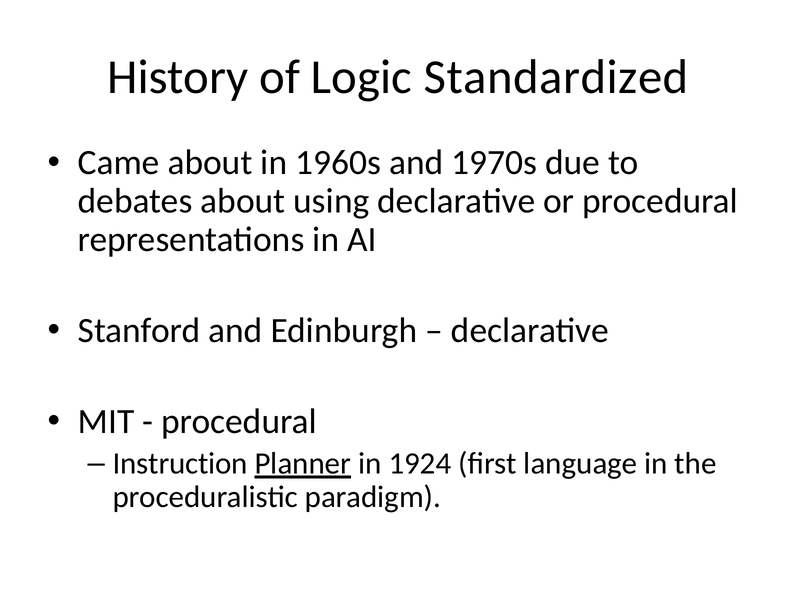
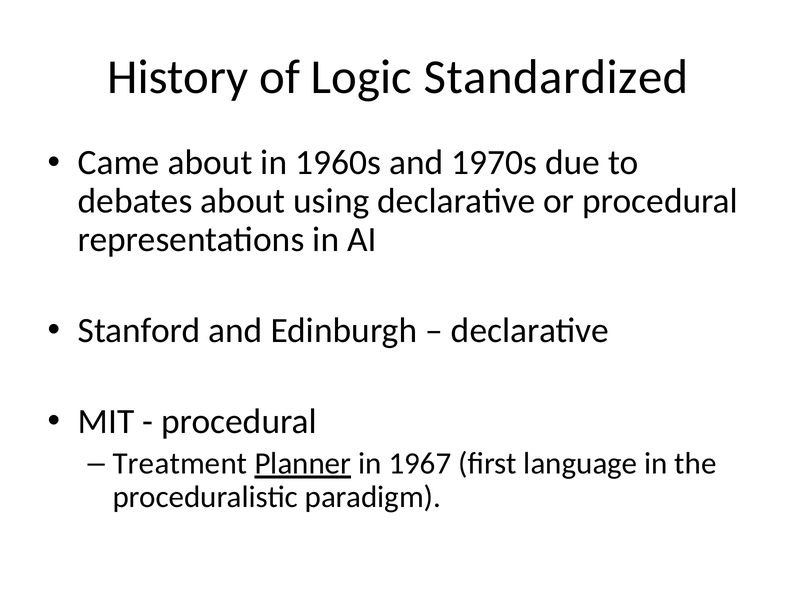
Instruction: Instruction -> Treatment (180, 463)
1924: 1924 -> 1967 (420, 463)
